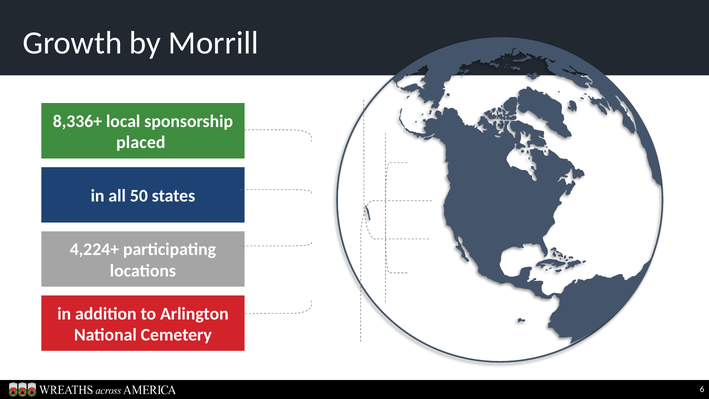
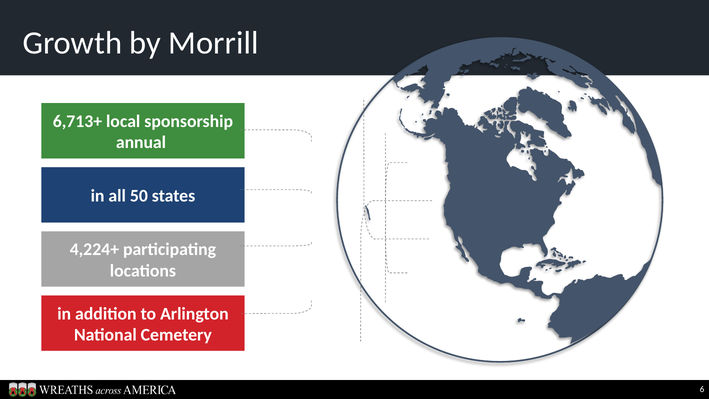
8,336+: 8,336+ -> 6,713+ (77, 121)
placed: placed -> annual (141, 143)
